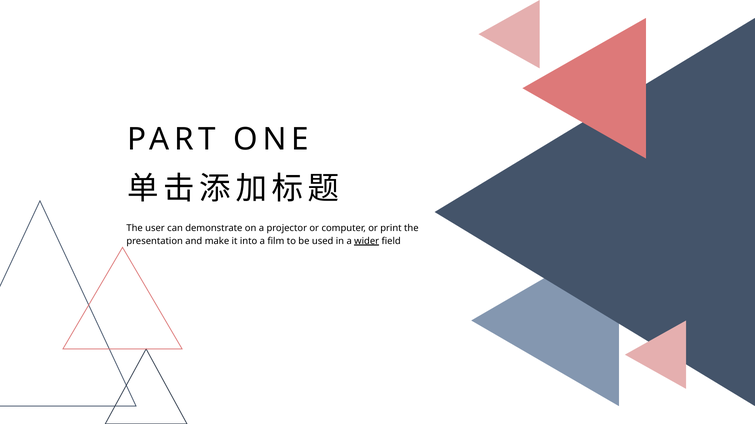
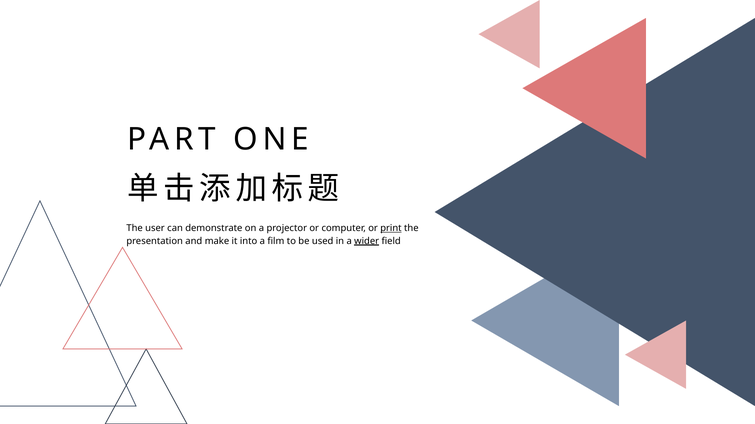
print underline: none -> present (391, 228)
